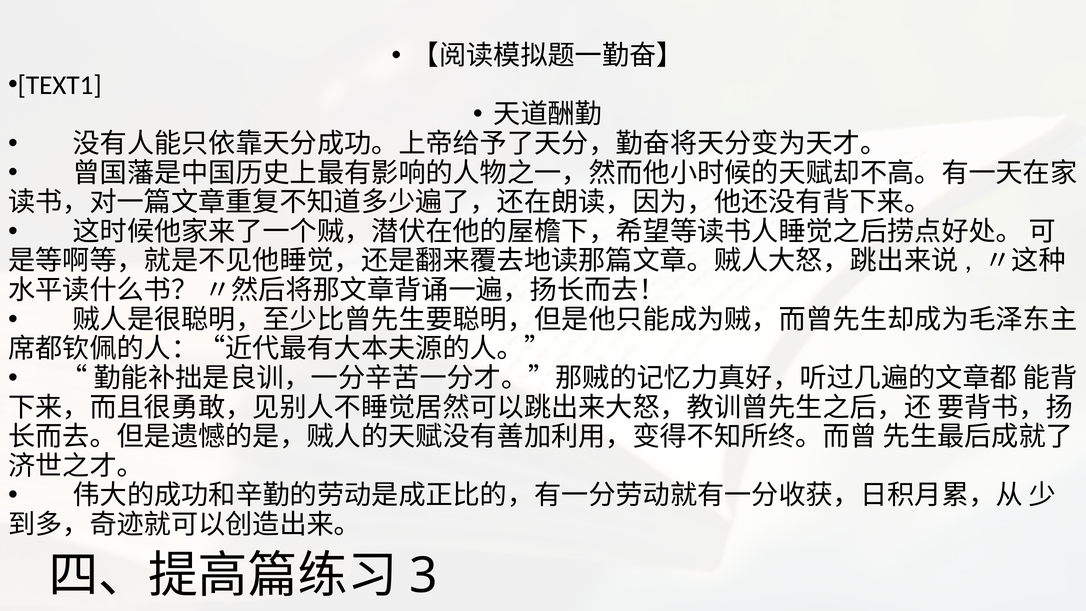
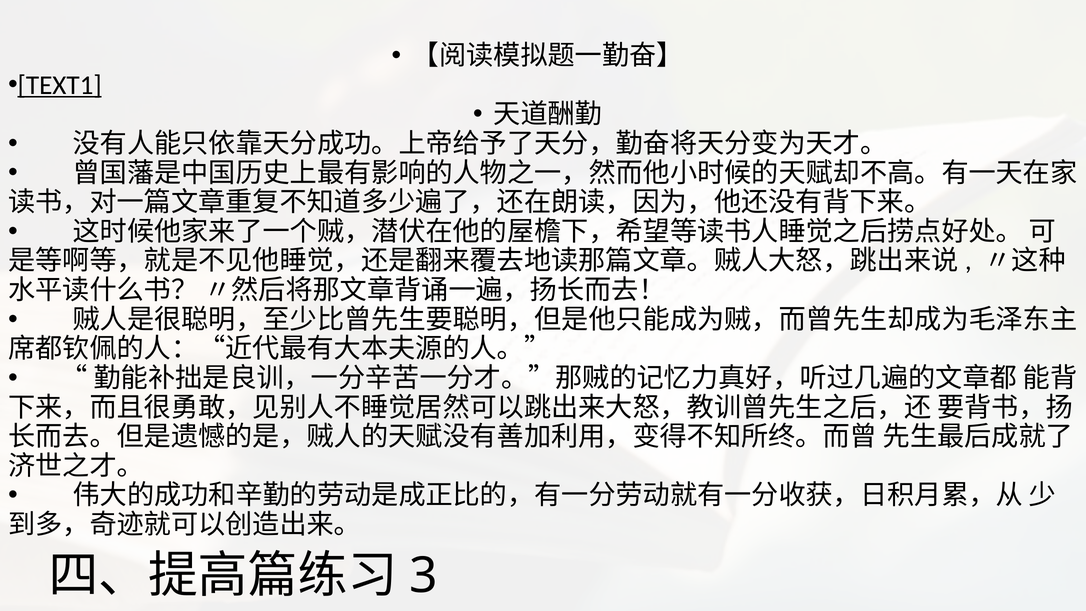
TEXT1 underline: none -> present (60, 85)
